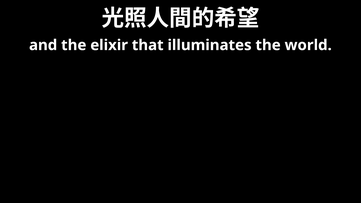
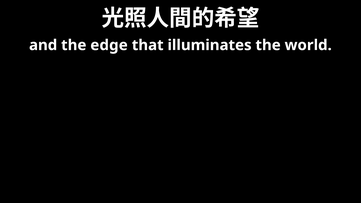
elixir: elixir -> edge (109, 45)
